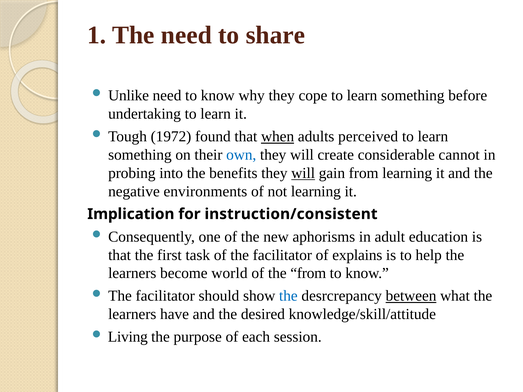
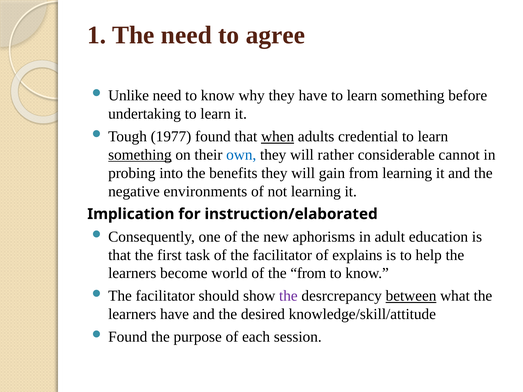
share: share -> agree (275, 35)
they cope: cope -> have (313, 96)
1972: 1972 -> 1977 (171, 137)
perceived: perceived -> credential (368, 137)
something underline: none -> present (140, 155)
create: create -> rather (336, 155)
will underline: present -> none (303, 173)
instruction/consistent: instruction/consistent -> instruction/elaborated (291, 214)
the colour: blue -> purple (288, 296)
Living: Living -> Found (128, 337)
